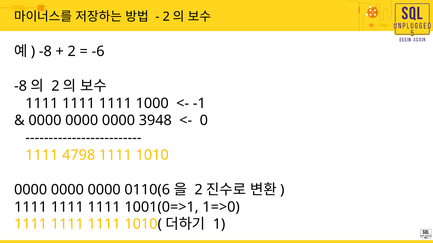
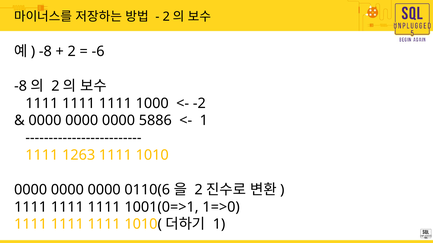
-1: -1 -> -2 (199, 103)
3948: 3948 -> 5886 (155, 121)
0: 0 -> 1 (204, 121)
4798: 4798 -> 1263 (79, 155)
